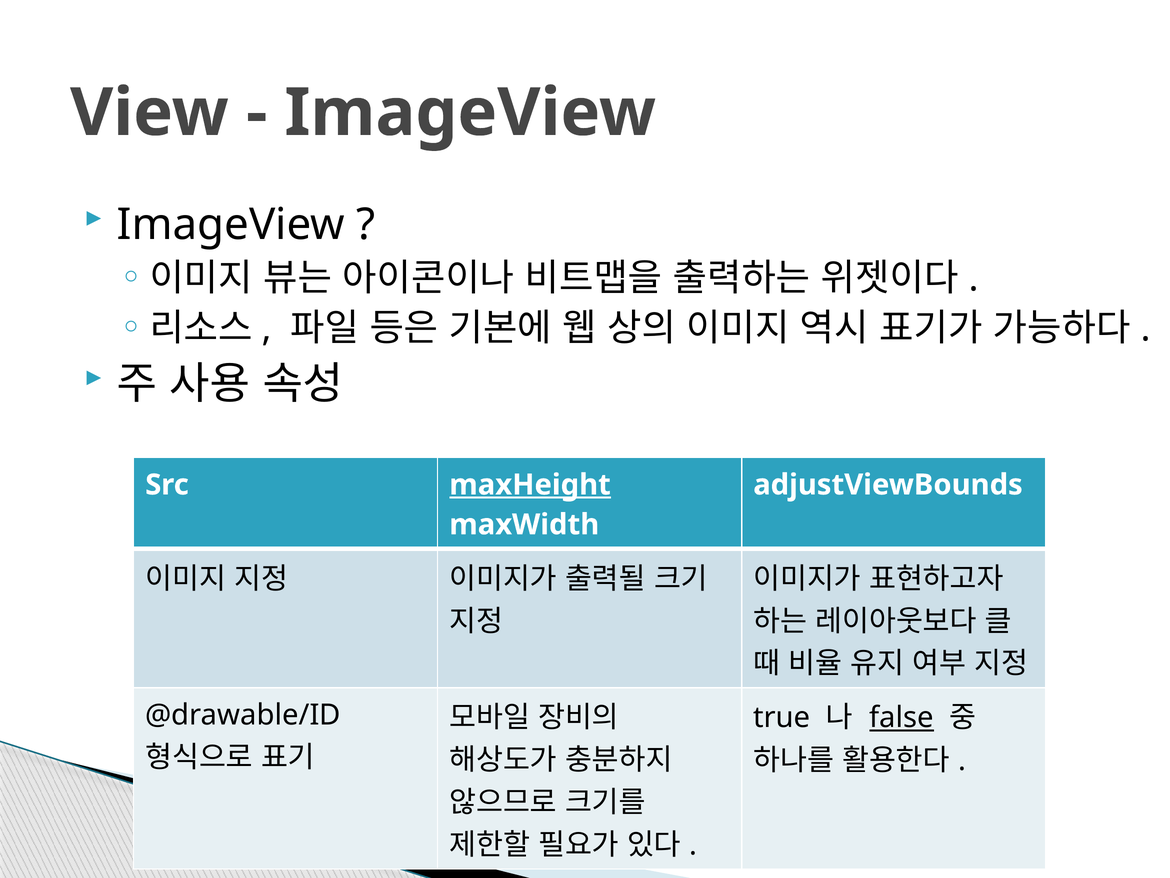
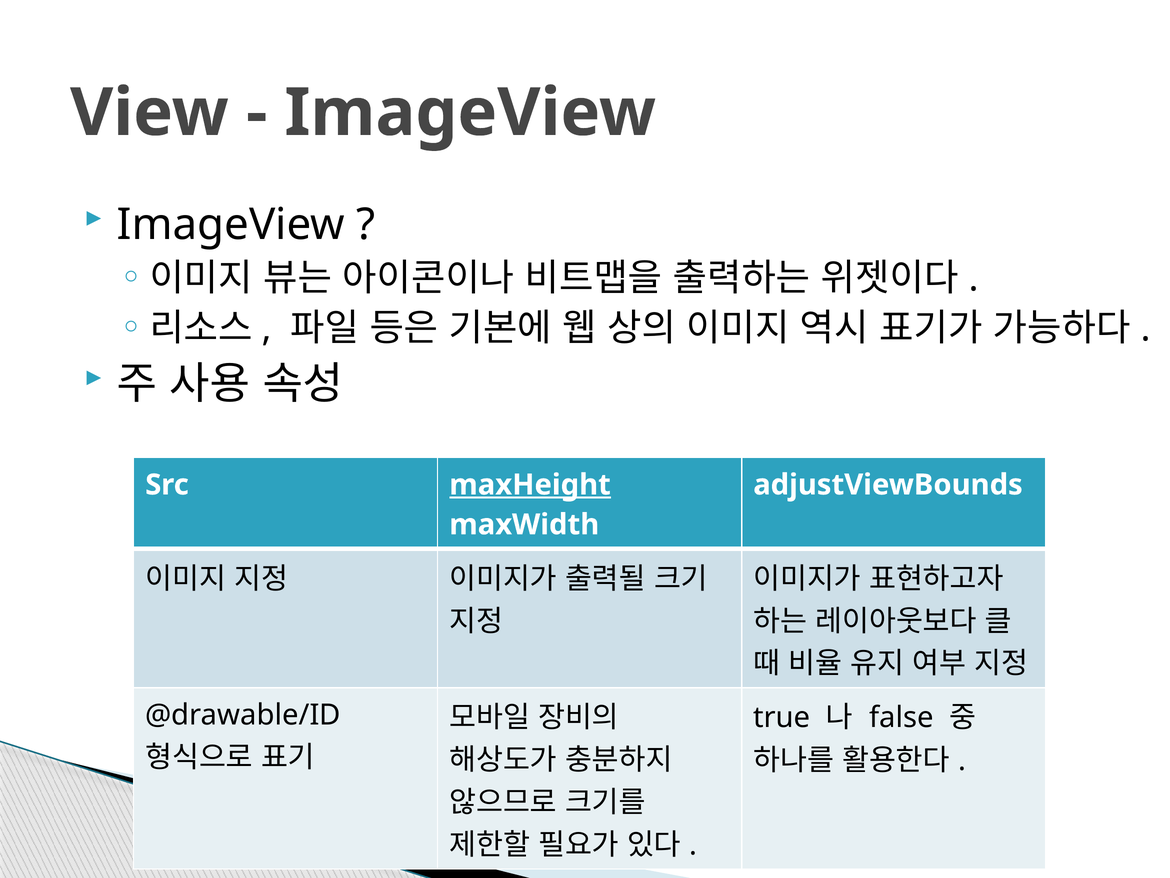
false underline: present -> none (902, 717)
